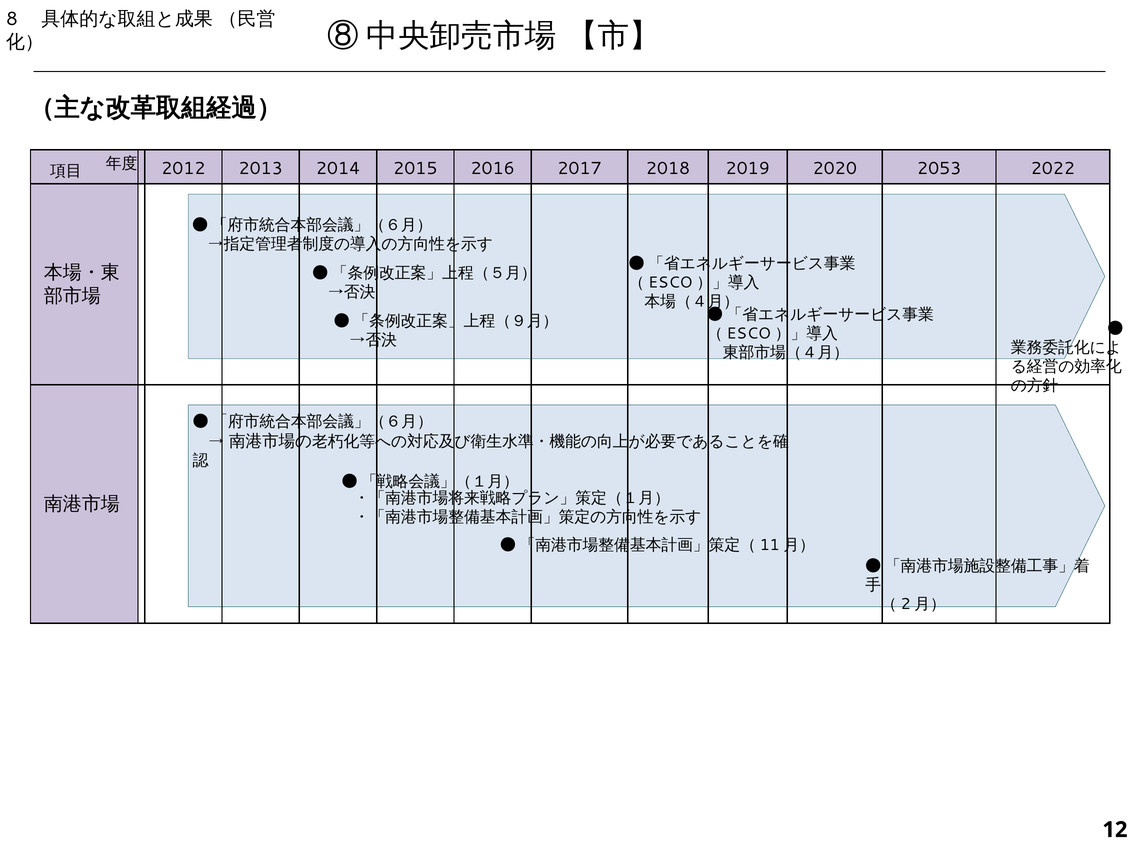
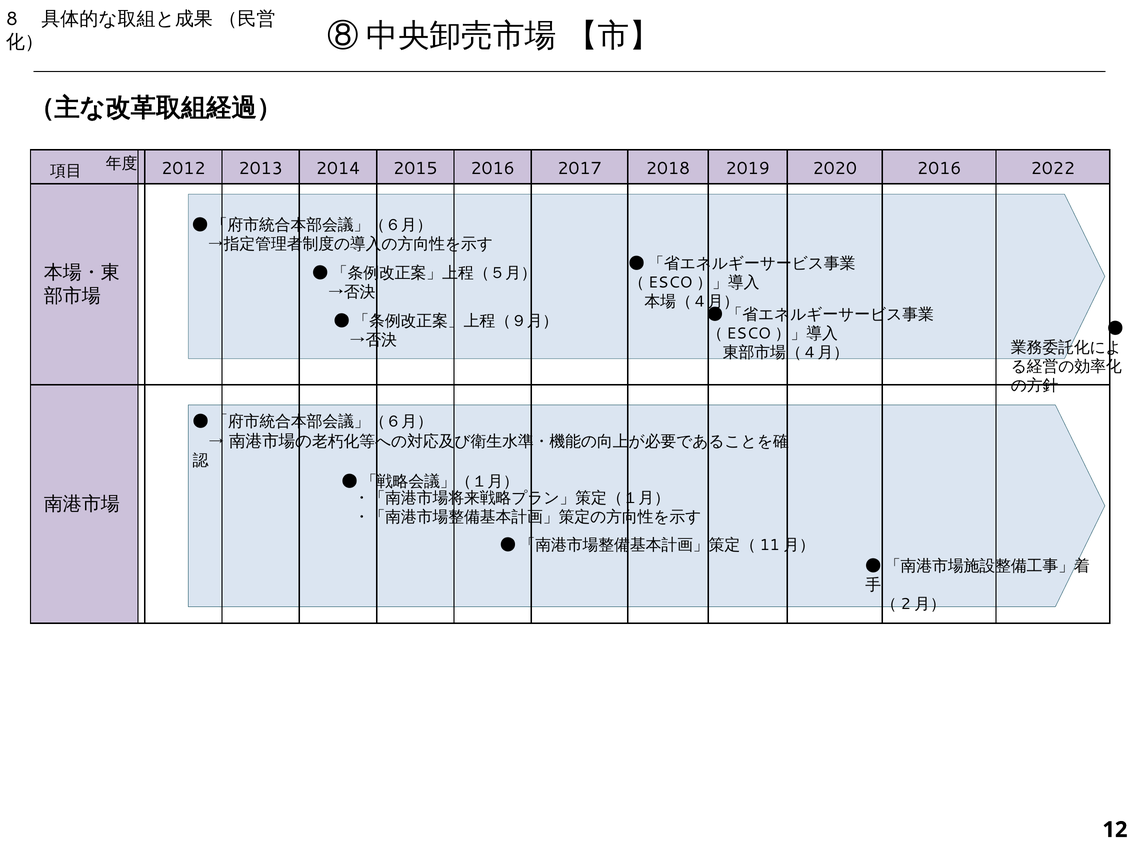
2020 2053: 2053 -> 2016 (939, 168)
